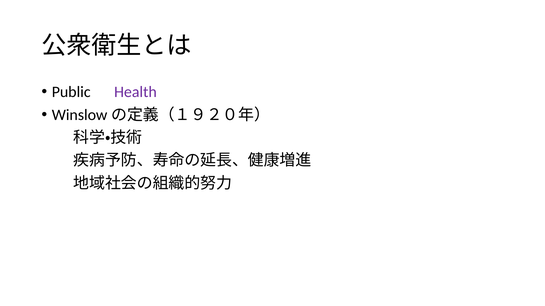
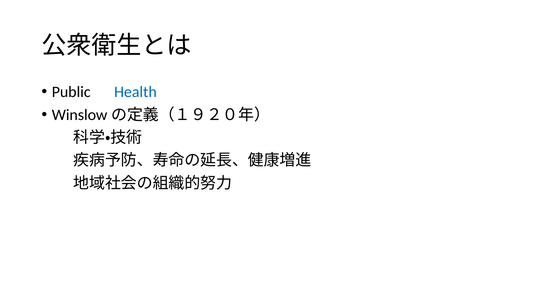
Health colour: purple -> blue (135, 92)
